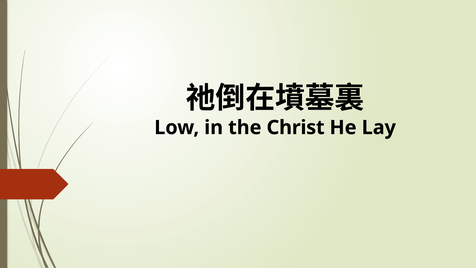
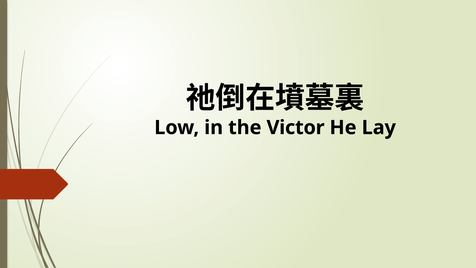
Christ: Christ -> Victor (296, 127)
